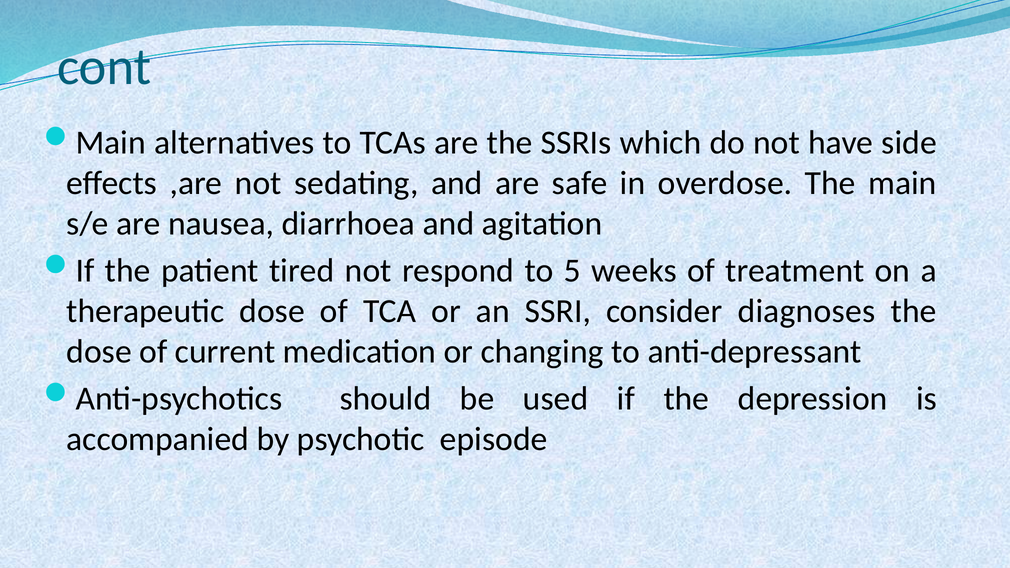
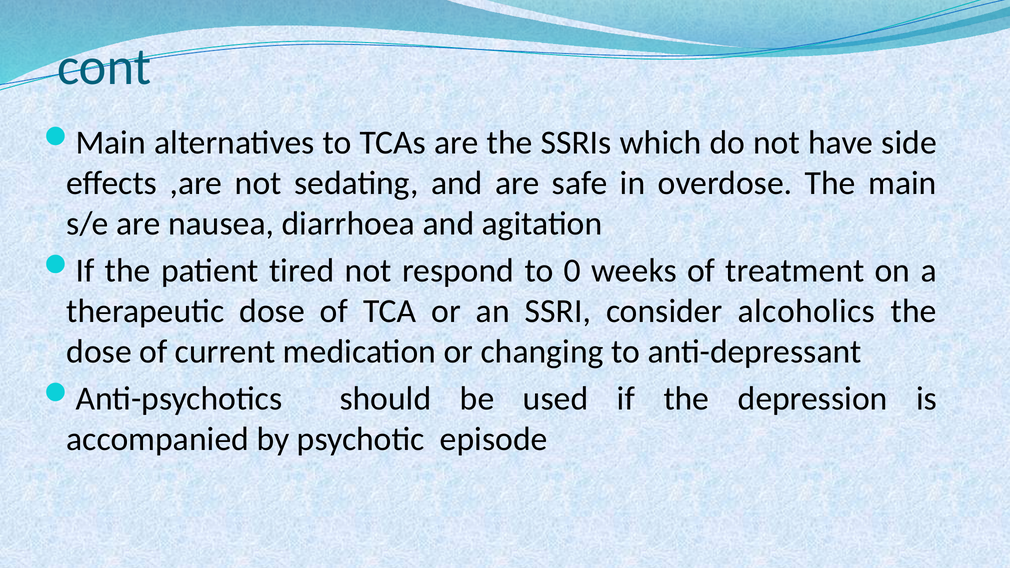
5: 5 -> 0 (572, 271)
diagnoses: diagnoses -> alcoholics (807, 311)
